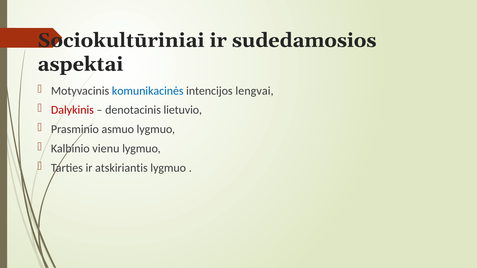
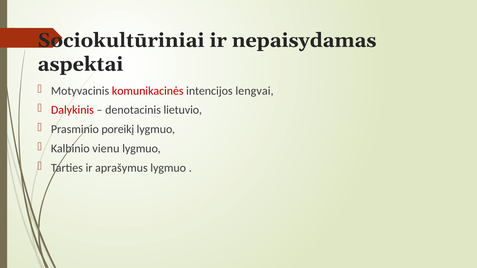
sudedamosios: sudedamosios -> nepaisydamas (304, 40)
komunikacinės colour: blue -> red (148, 91)
asmuo: asmuo -> poreikį (118, 129)
atskiriantis: atskiriantis -> aprašymus (121, 168)
